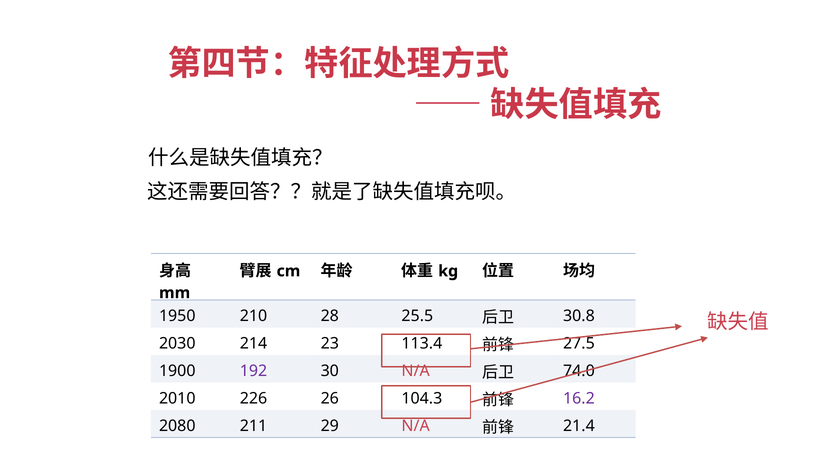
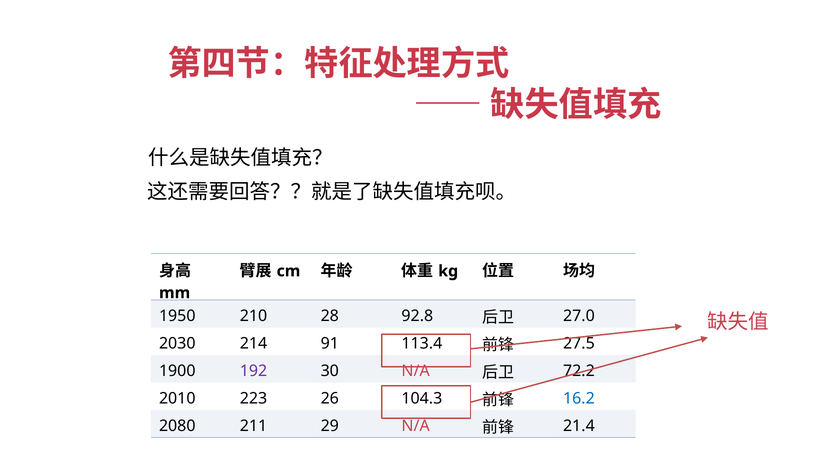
25.5: 25.5 -> 92.8 (417, 316)
30.8: 30.8 -> 27.0 (579, 316)
23: 23 -> 91 (330, 343)
74.0: 74.0 -> 72.2 (579, 371)
226: 226 -> 223 (254, 398)
16.2 colour: purple -> blue (579, 398)
